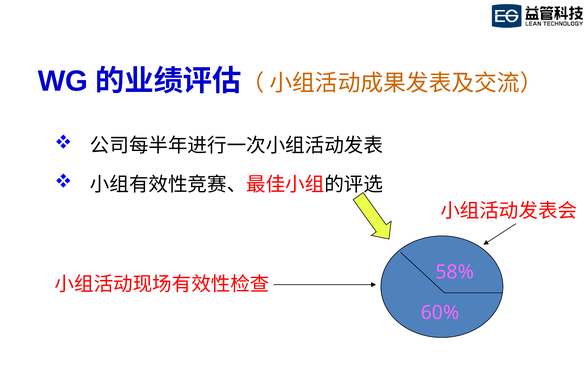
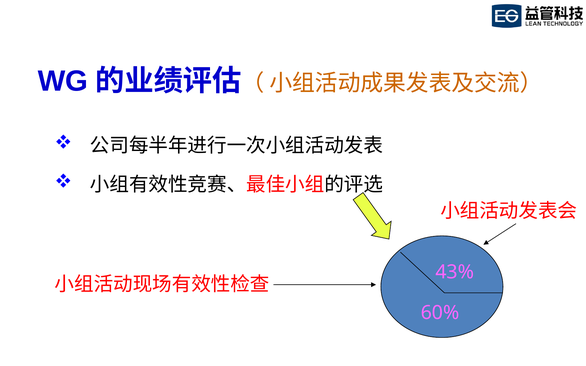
58%: 58% -> 43% (455, 272)
